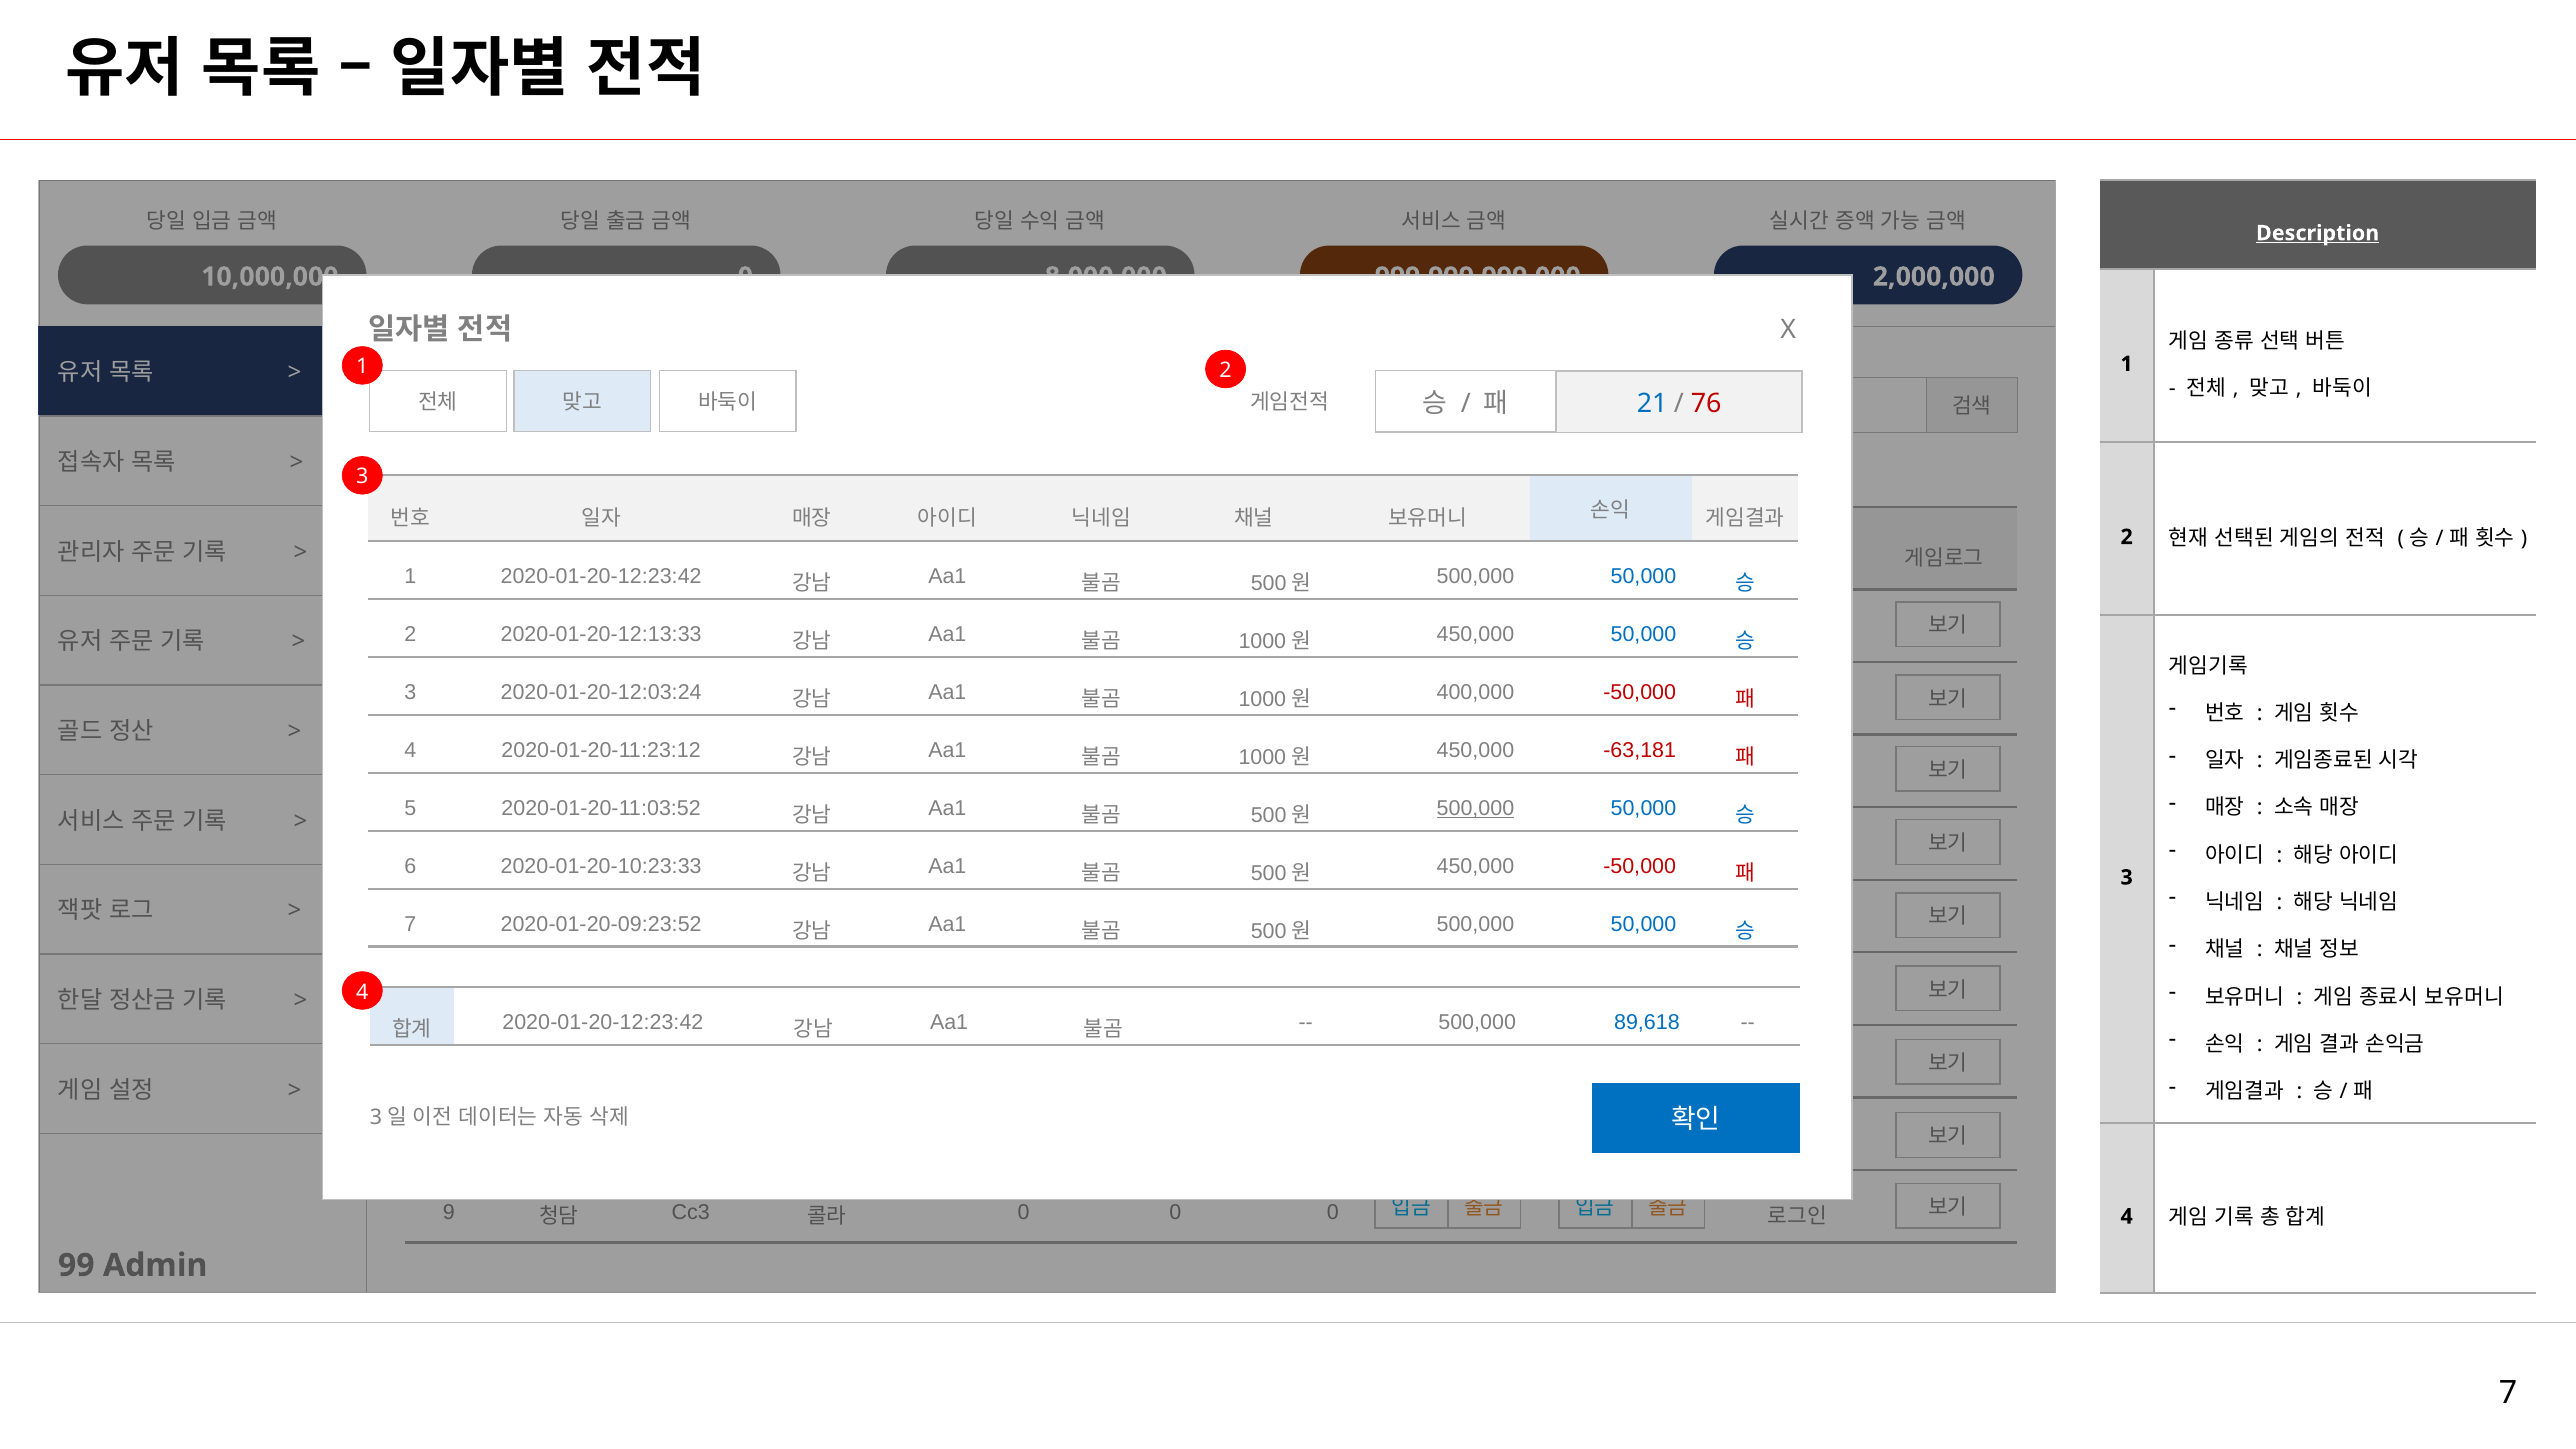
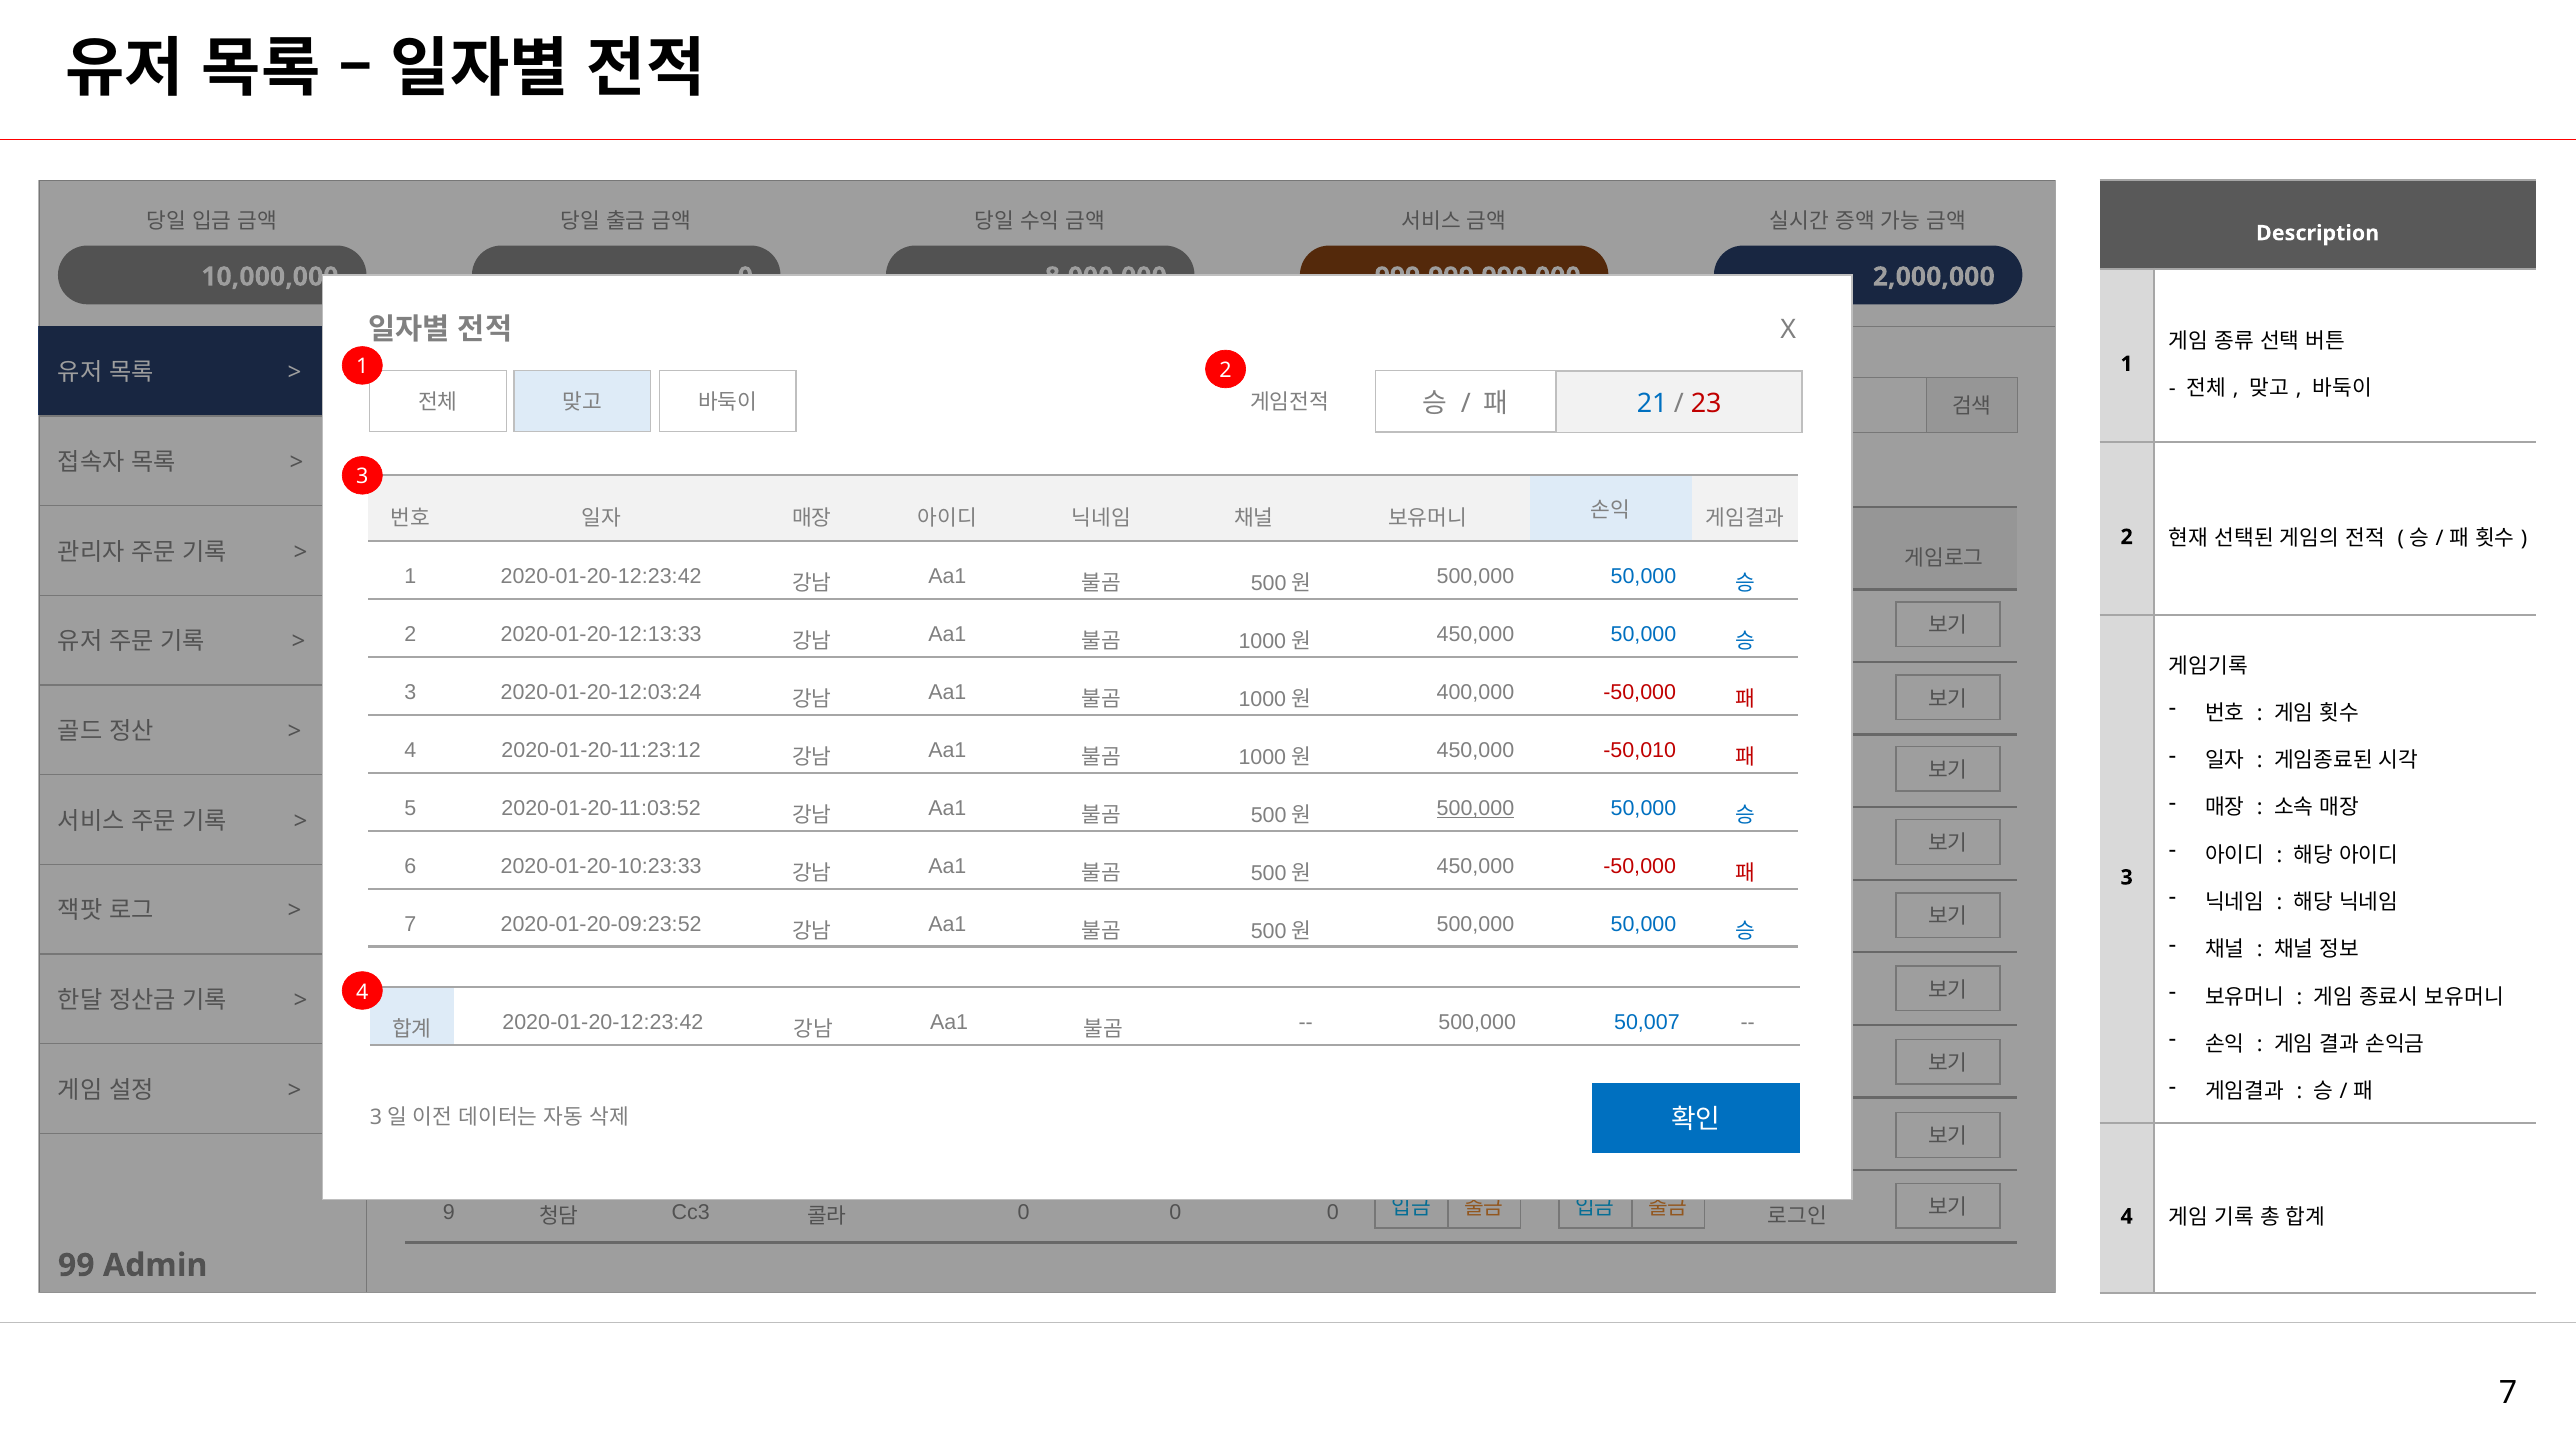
Description underline: present -> none (2318, 233)
76: 76 -> 23 (1706, 403)
-63,181: -63,181 -> -50,010 (1640, 750)
89,618: 89,618 -> 50,007 (1647, 1022)
